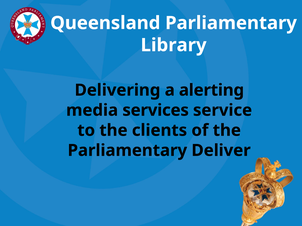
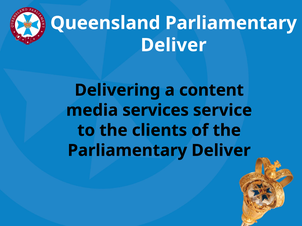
Library: Library -> Deliver (174, 45)
alerting: alerting -> content (211, 90)
